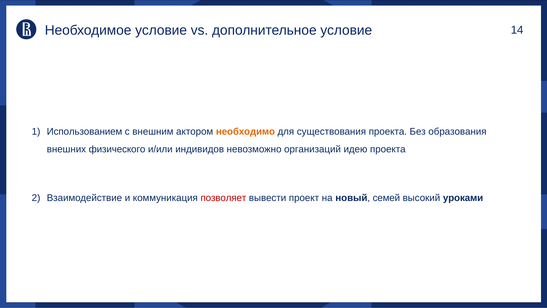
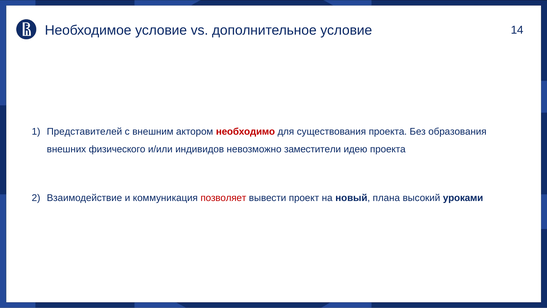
Использованием: Использованием -> Представителей (84, 132)
необходимо colour: orange -> red (245, 132)
организаций: организаций -> заместители (313, 149)
семей: семей -> плана (386, 198)
